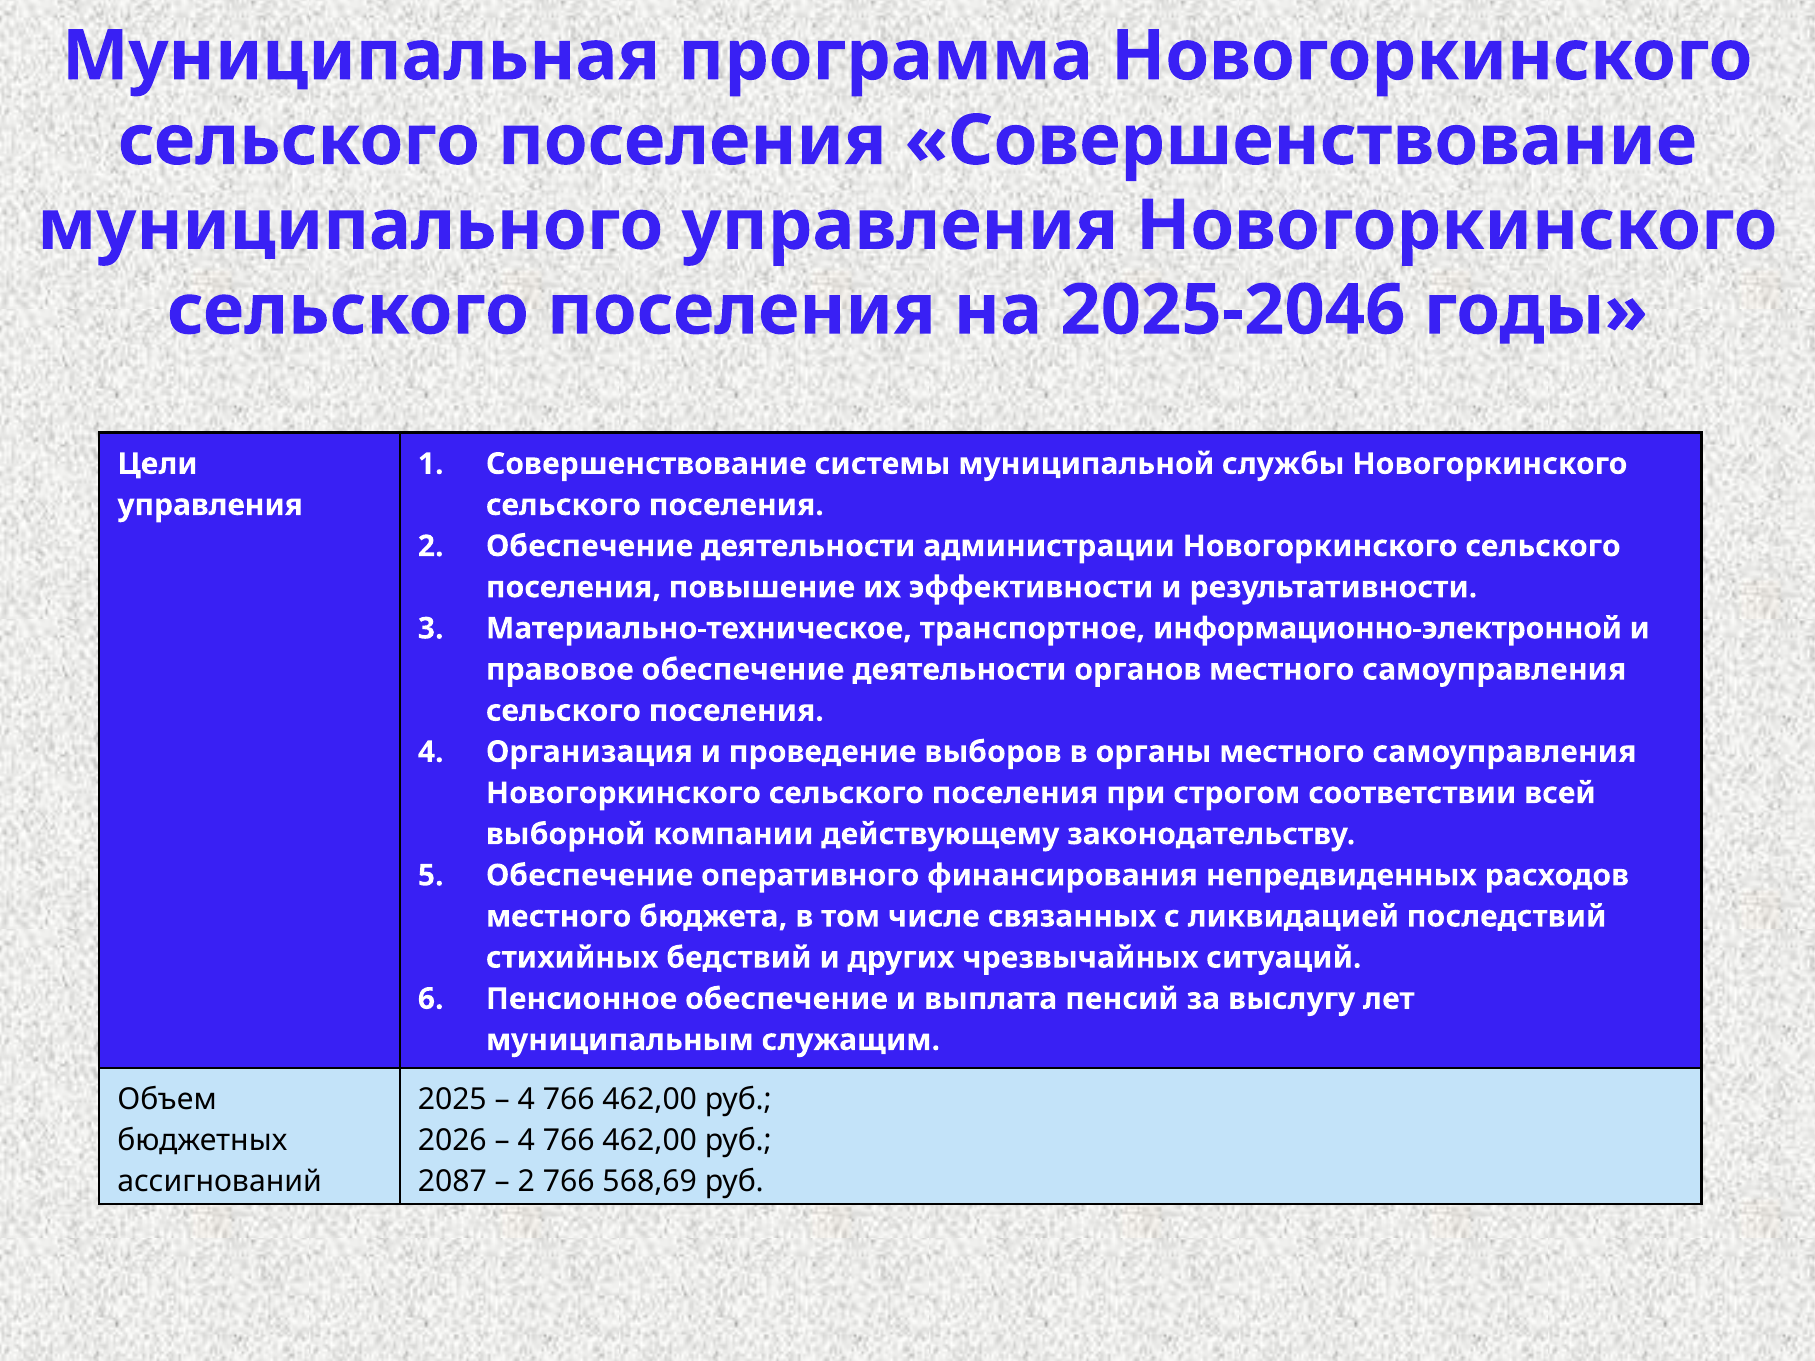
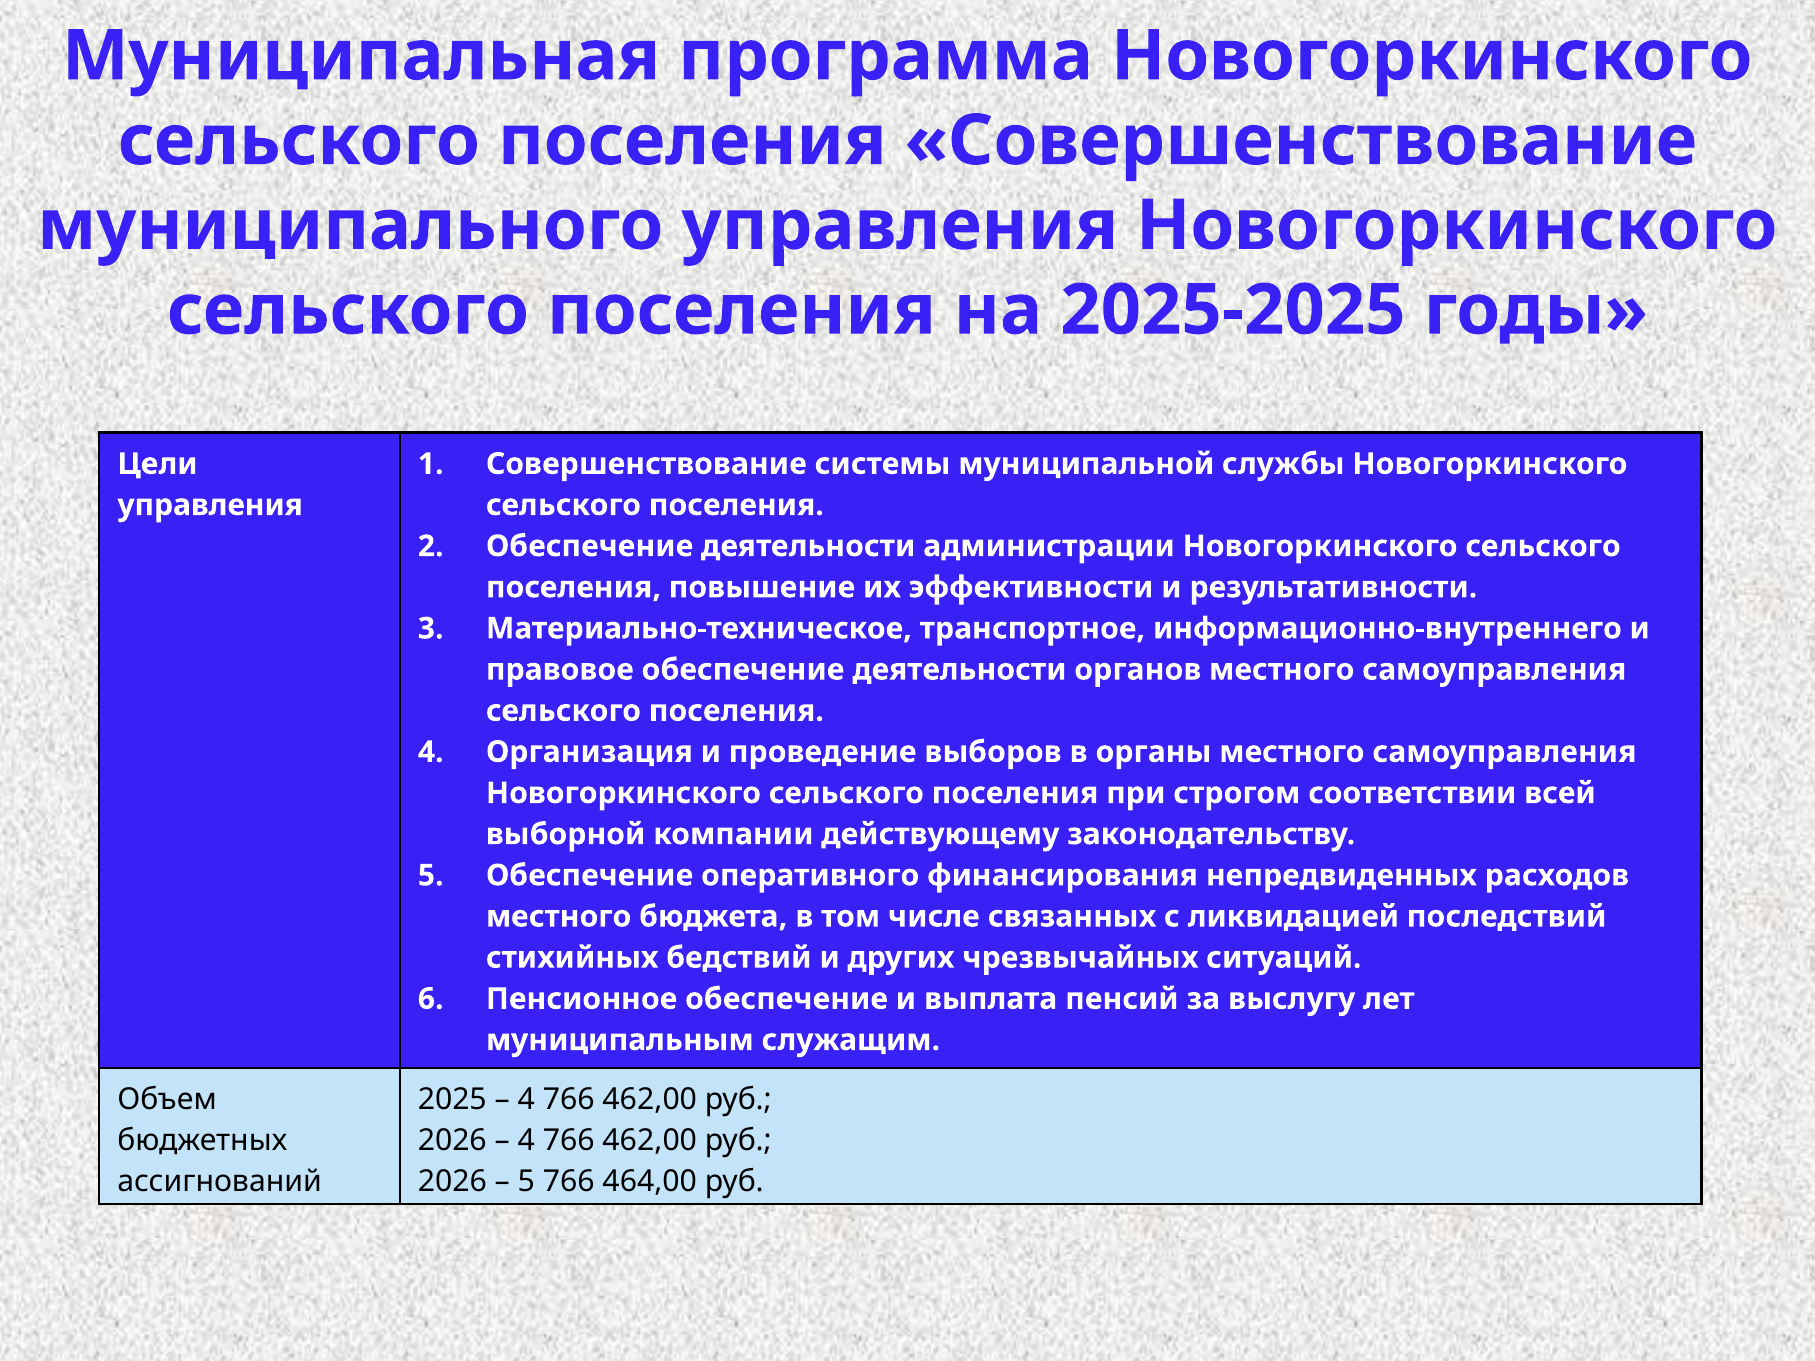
2025-2046: 2025-2046 -> 2025-2025 (1233, 310)
информационно-электронной: информационно-электронной -> информационно-внутреннего (1387, 629)
2087: 2087 -> 2026 (452, 1182)
2: 2 -> 5 (526, 1182)
568,69: 568,69 -> 464,00 (650, 1182)
